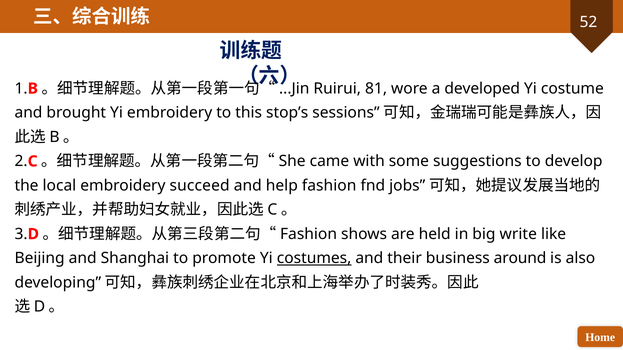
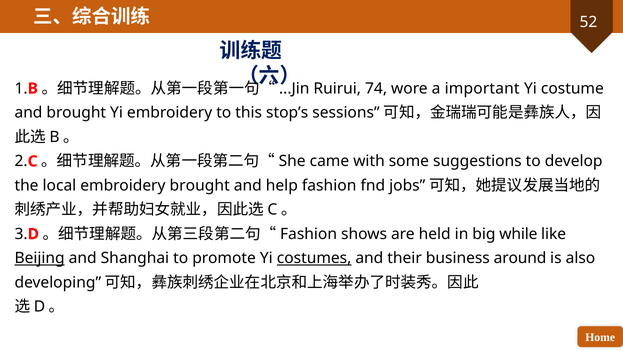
81: 81 -> 74 (376, 89)
developed: developed -> important (482, 89)
embroidery succeed: succeed -> brought (200, 186)
write: write -> while (518, 234)
Beijing underline: none -> present (40, 259)
